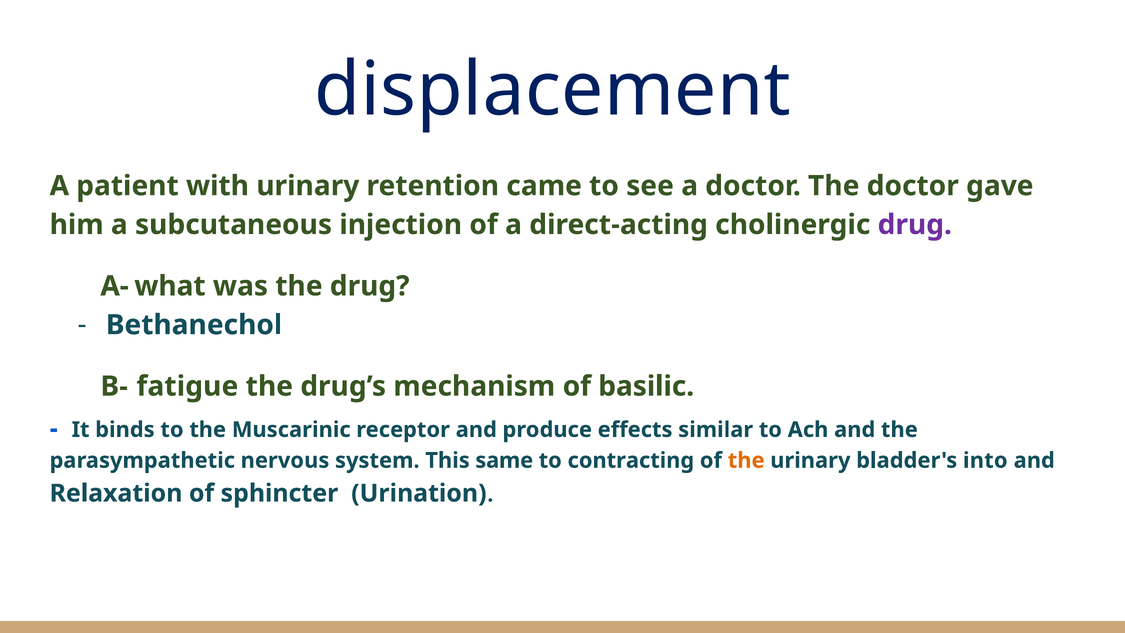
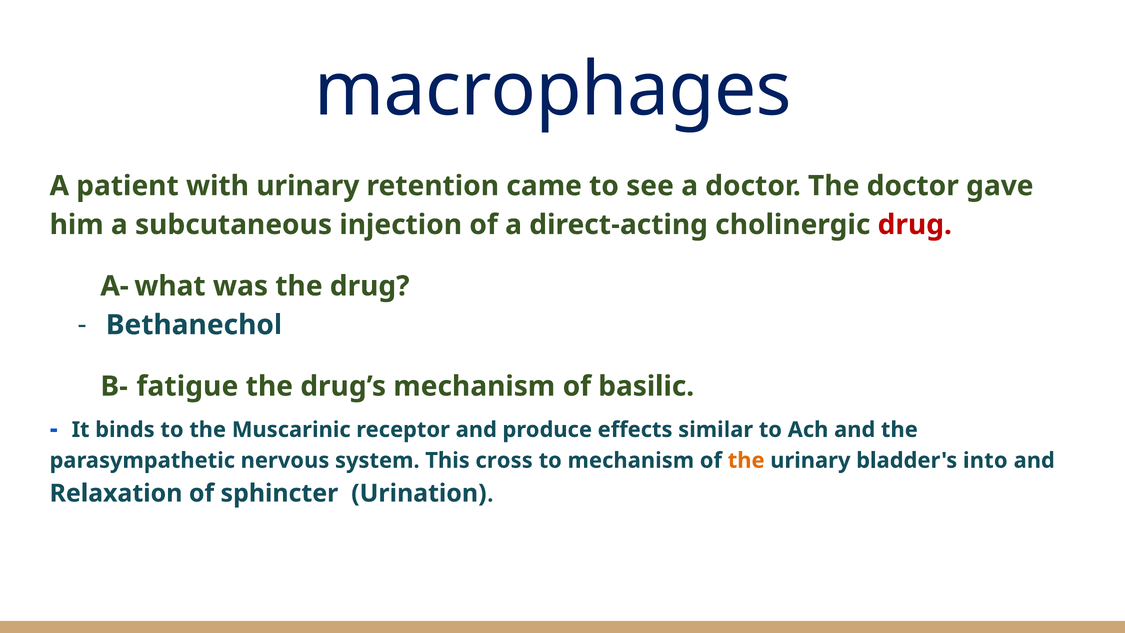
displacement: displacement -> macrophages (553, 90)
drug colour: purple -> red (915, 225)
same: same -> cross (504, 460)
to contracting: contracting -> mechanism (631, 460)
